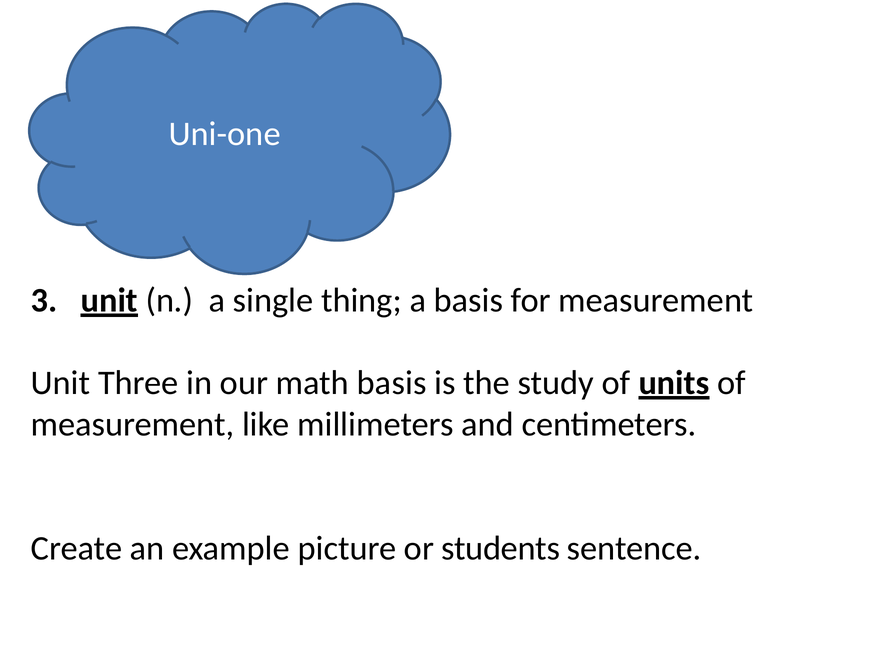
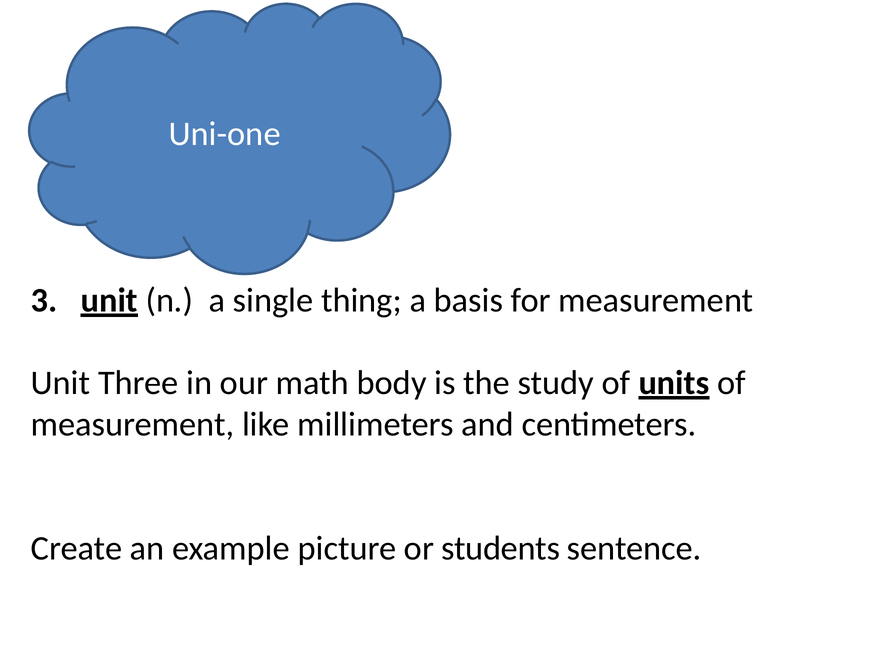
math basis: basis -> body (392, 383)
